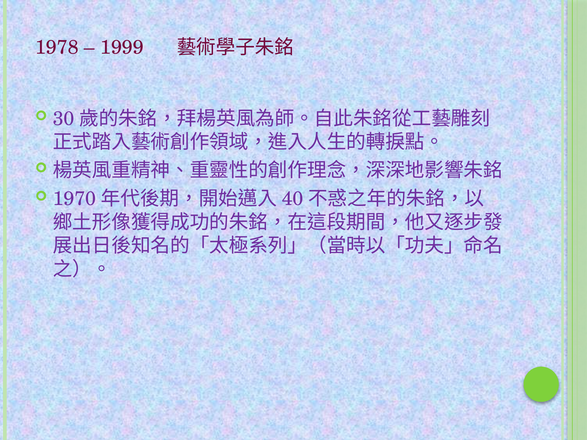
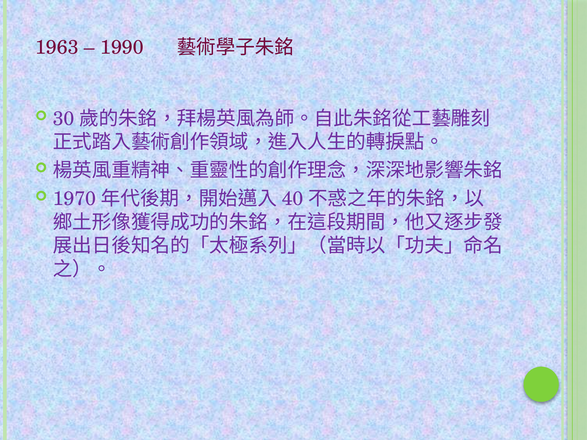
1978: 1978 -> 1963 (57, 47)
1999: 1999 -> 1990 (122, 47)
